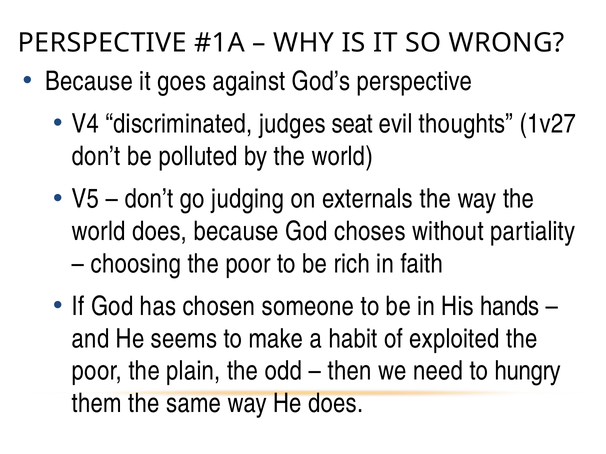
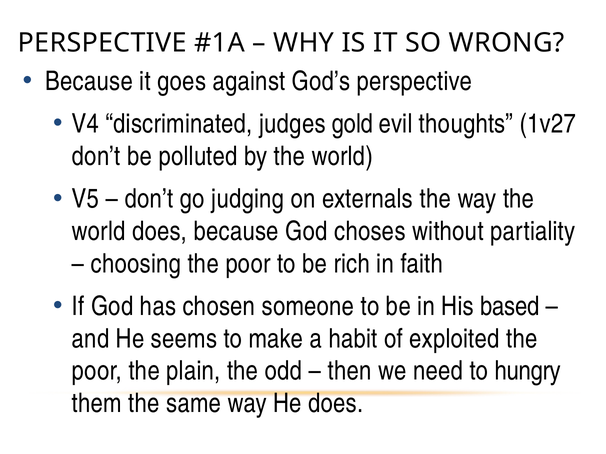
seat: seat -> gold (352, 124)
hands: hands -> based (510, 307)
